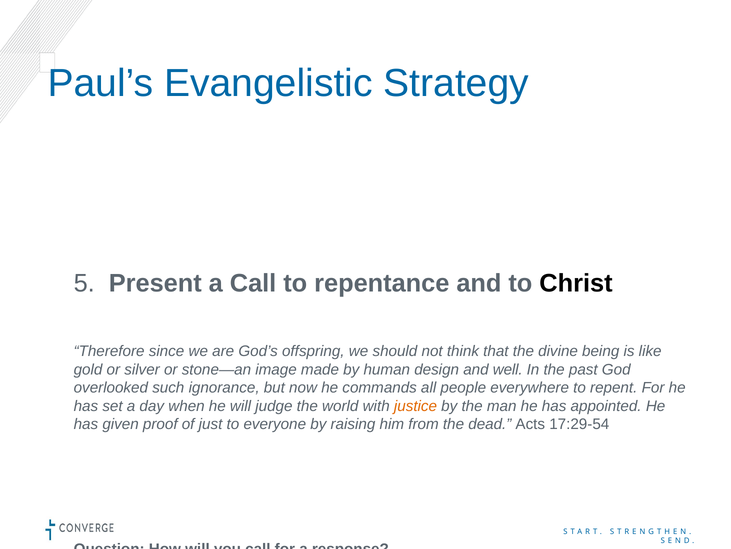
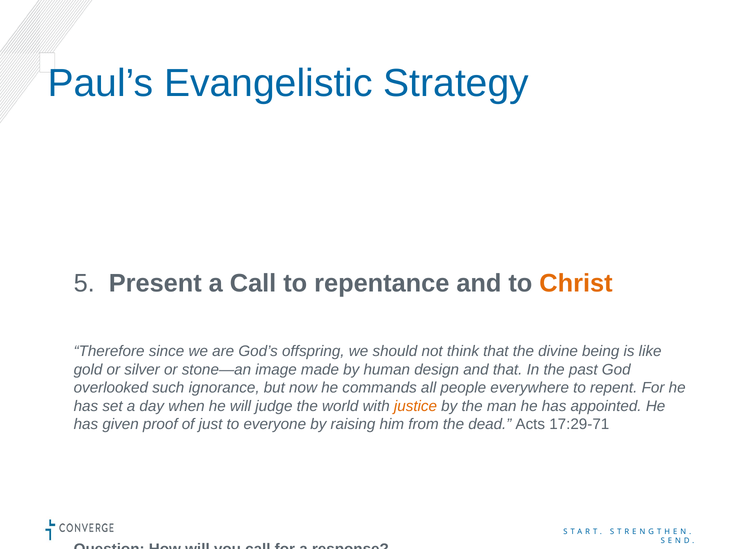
Christ colour: black -> orange (576, 283)
and well: well -> that (508, 369)
17:29-54: 17:29-54 -> 17:29-71 (579, 424)
